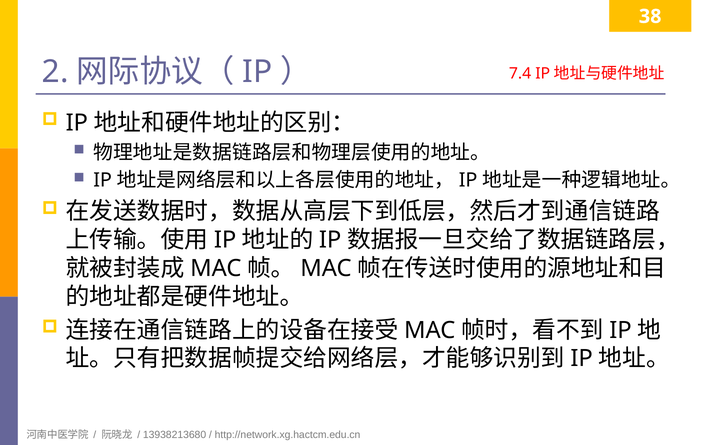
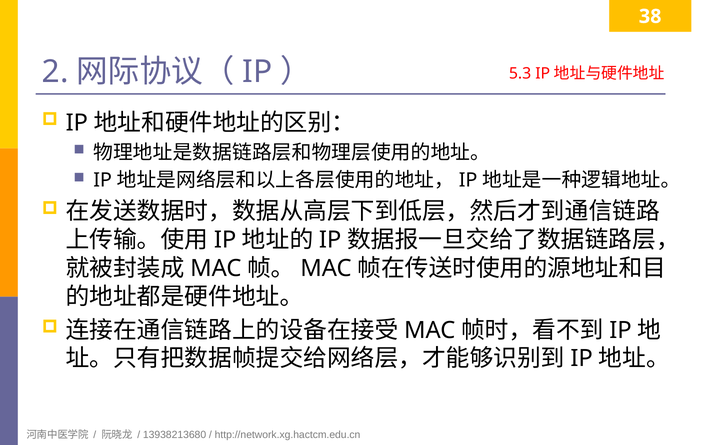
7.4: 7.4 -> 5.3 (520, 74)
